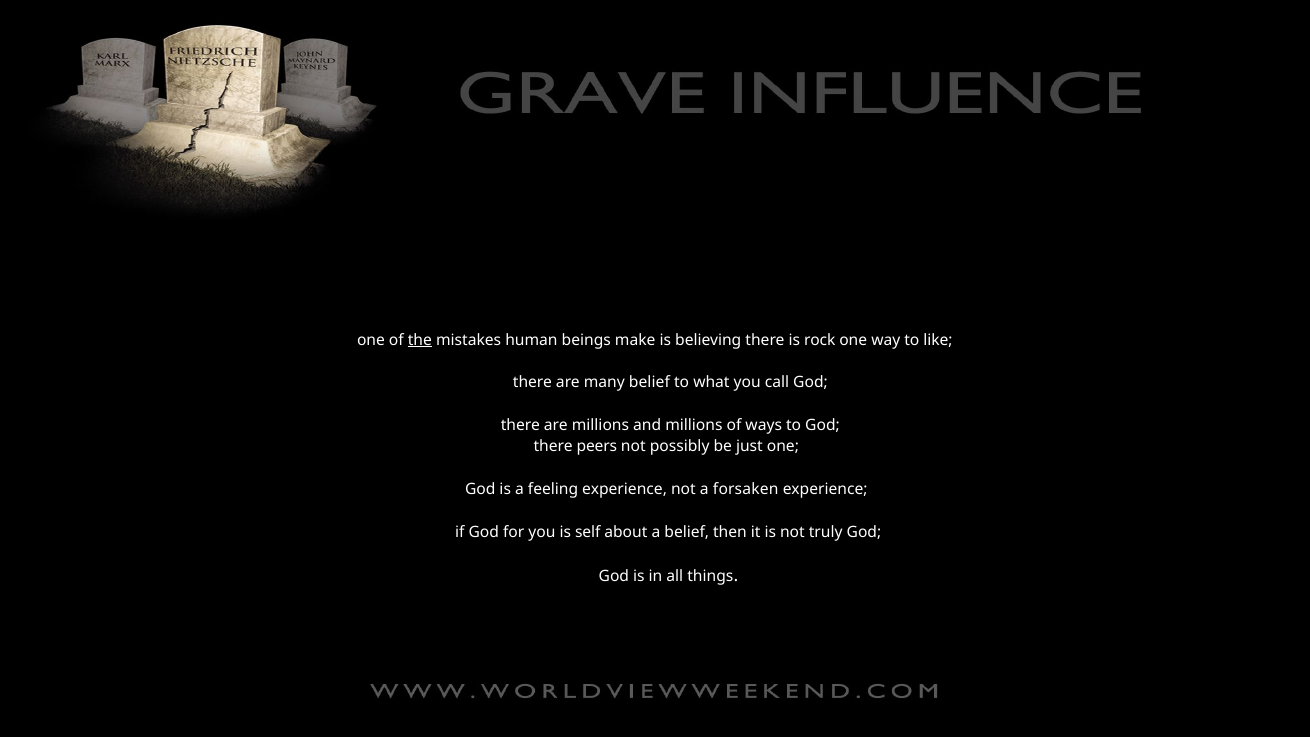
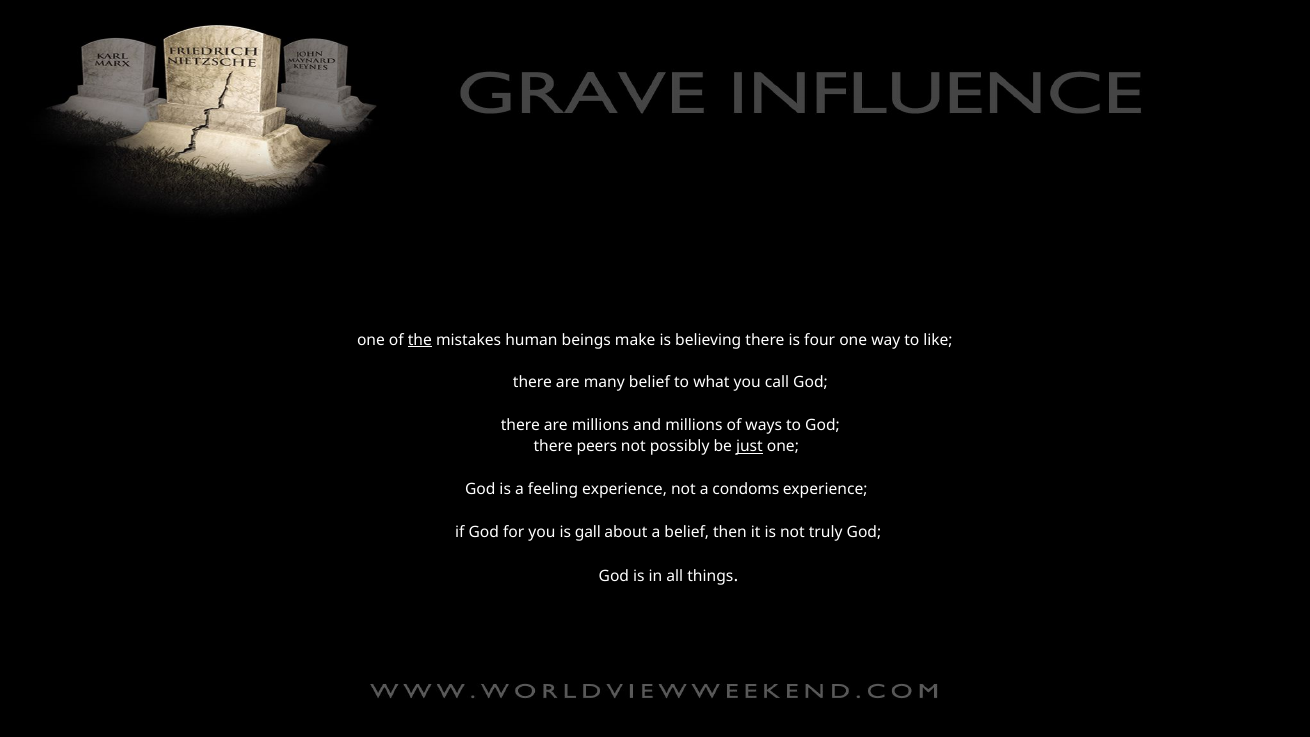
rock: rock -> four (820, 340)
just underline: none -> present (749, 447)
forsaken: forsaken -> condoms (746, 489)
self: self -> gall (588, 532)
